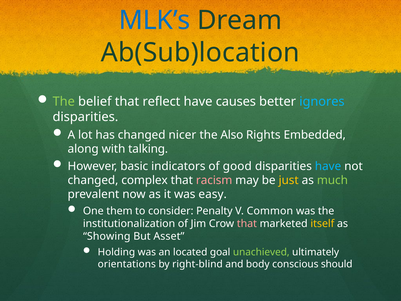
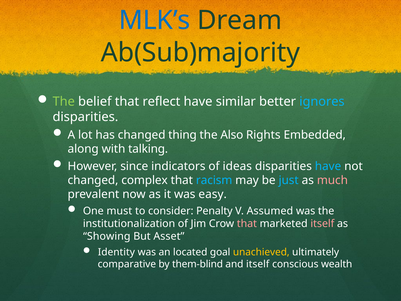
Ab(Sub)location: Ab(Sub)location -> Ab(Sub)majority (200, 52)
causes: causes -> similar (236, 101)
nicer: nicer -> thing (183, 135)
basic: basic -> since (134, 166)
good: good -> ideas (237, 166)
racism colour: pink -> light blue (214, 180)
just colour: yellow -> light blue (289, 180)
much colour: light green -> pink (332, 180)
them: them -> must (119, 211)
Common: Common -> Assumed (270, 211)
itself colour: yellow -> pink (322, 224)
Holding: Holding -> Identity (116, 252)
unachieved colour: light green -> yellow (261, 252)
orientations: orientations -> comparative (127, 264)
right-blind: right-blind -> them-blind (198, 264)
and body: body -> itself (258, 264)
should: should -> wealth (337, 264)
